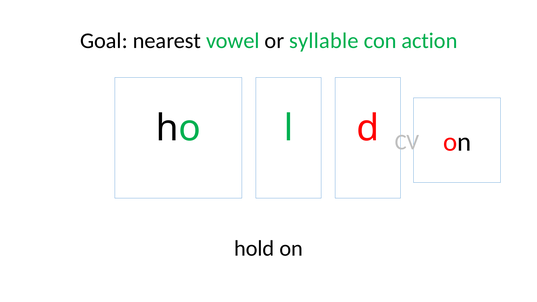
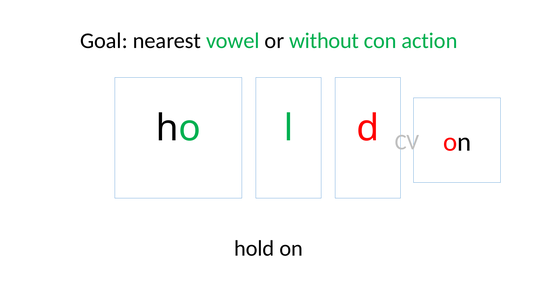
syllable: syllable -> without (324, 41)
